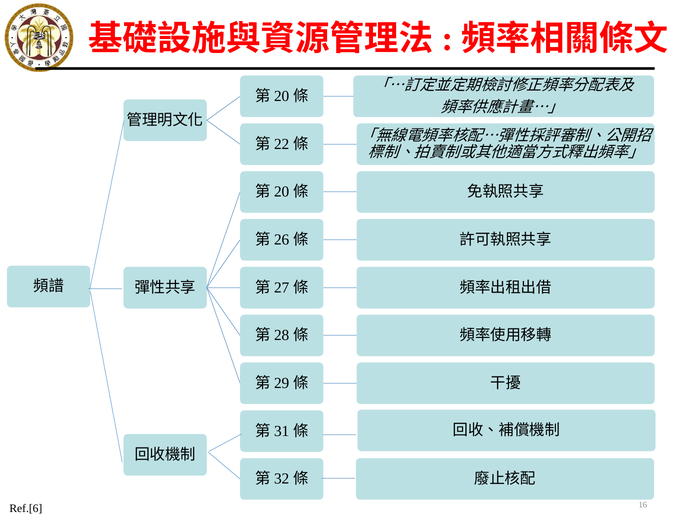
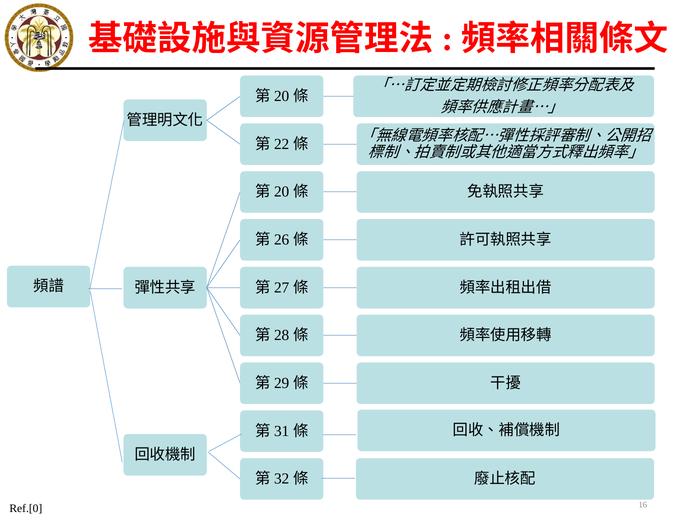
Ref.[6: Ref.[6 -> Ref.[0 (26, 509)
